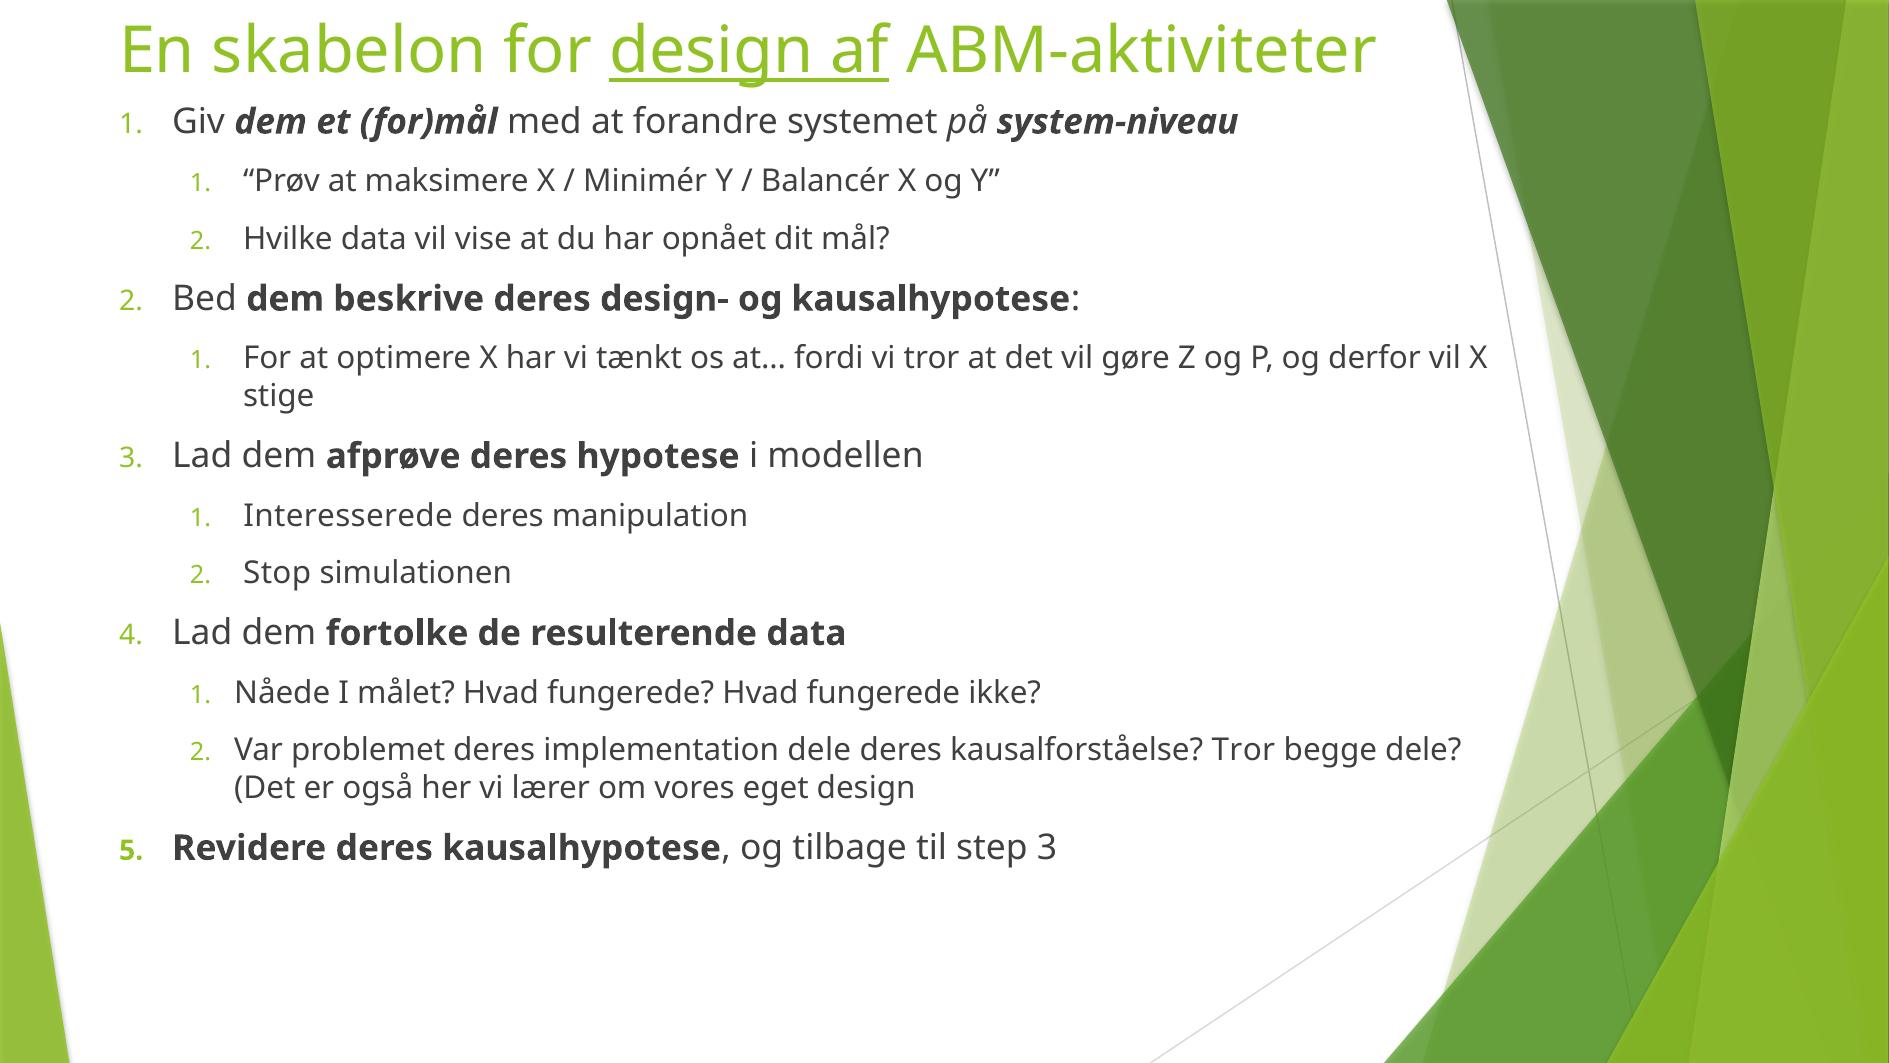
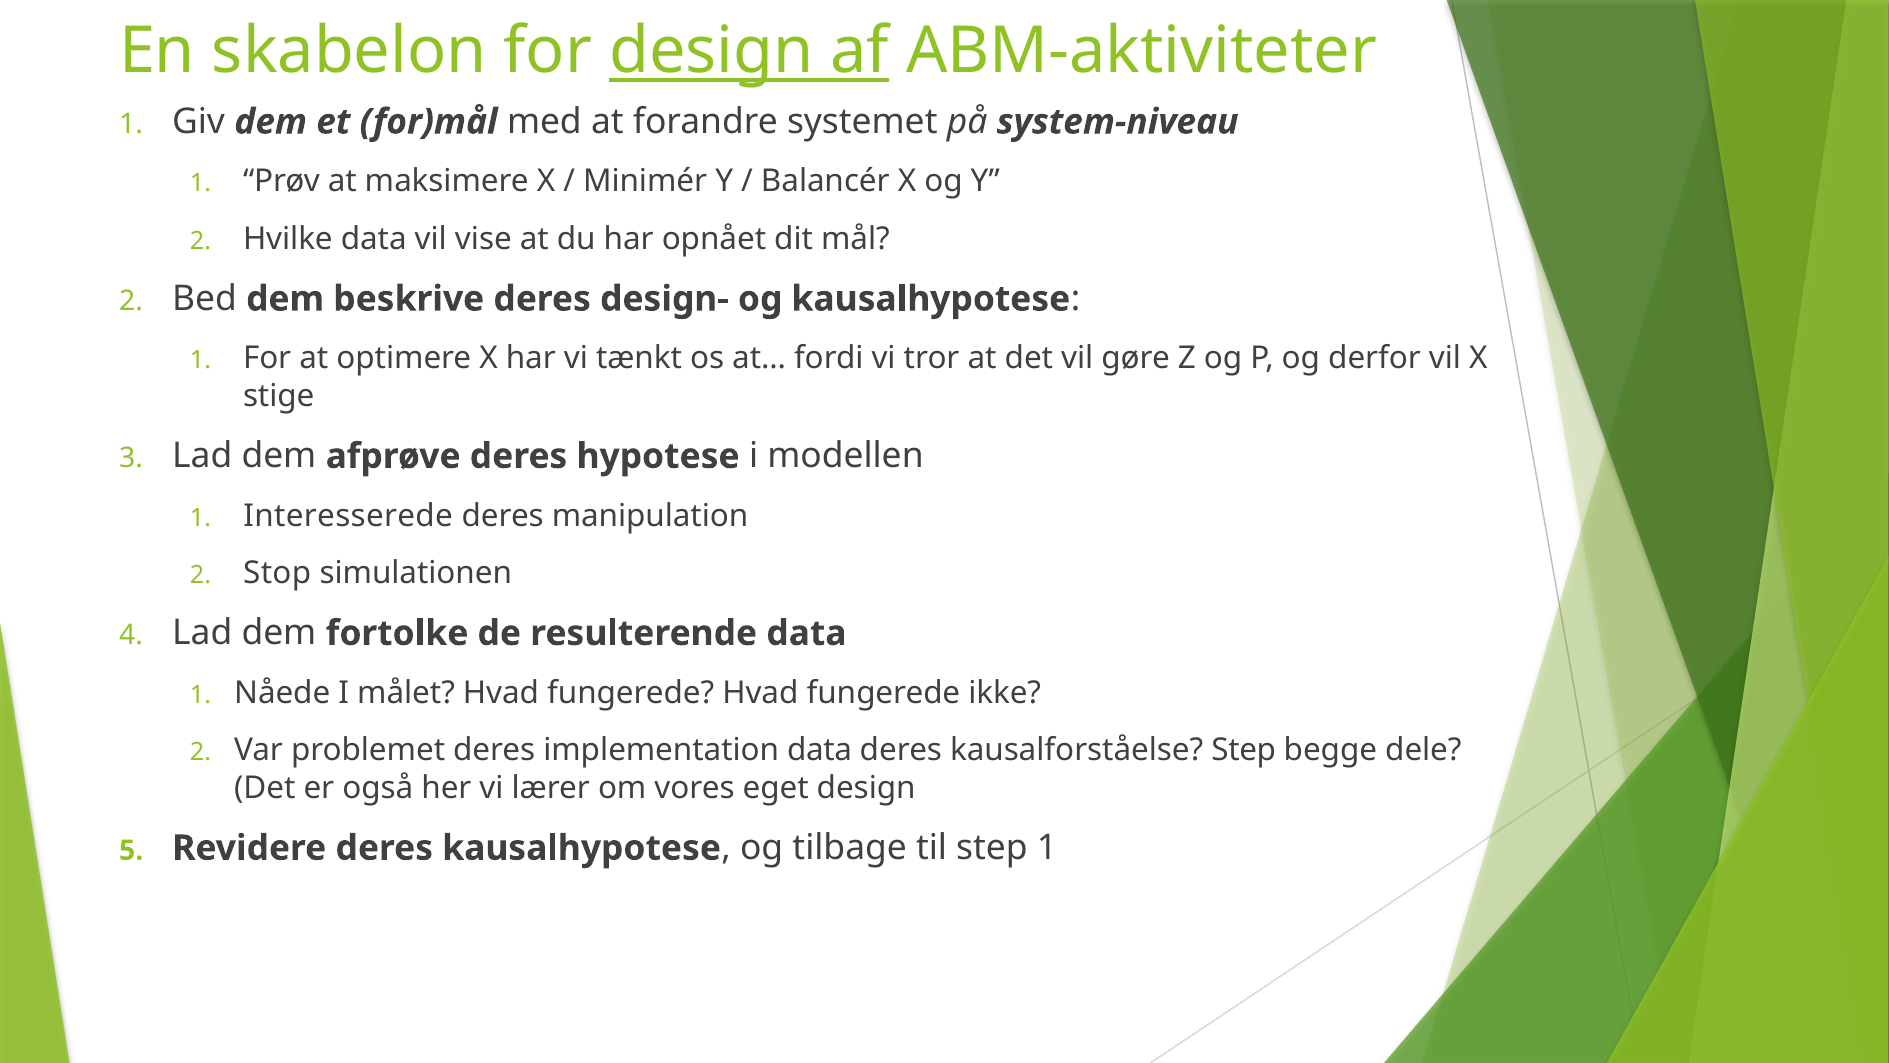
implementation dele: dele -> data (820, 750)
kausalforståelse Tror: Tror -> Step (1244, 750)
step 3: 3 -> 1 (1047, 848)
